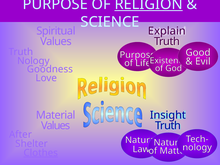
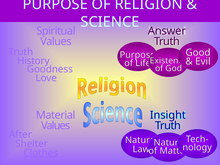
RELIGION underline: present -> none (149, 4)
Explain: Explain -> Answer (167, 31)
Nology: Nology -> History (33, 61)
